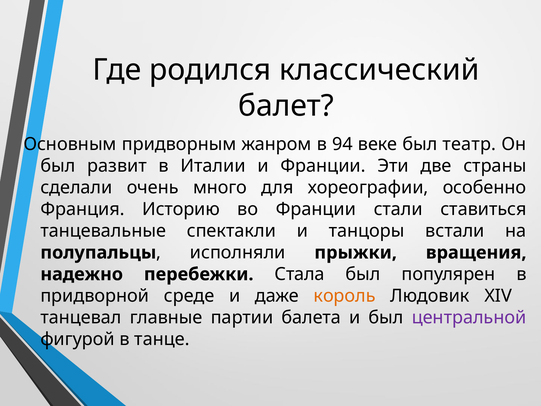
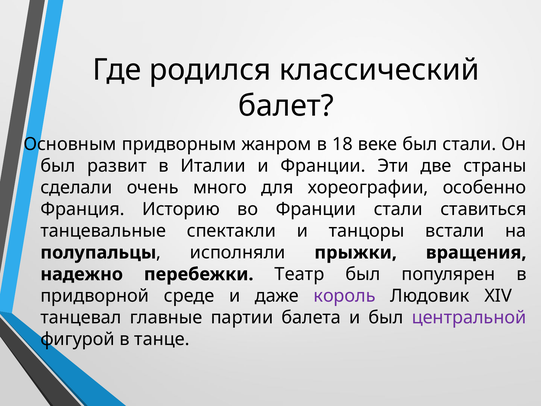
94: 94 -> 18 (342, 144)
был театр: театр -> стали (469, 144)
Стала: Стала -> Театр (299, 274)
король colour: orange -> purple (345, 296)
